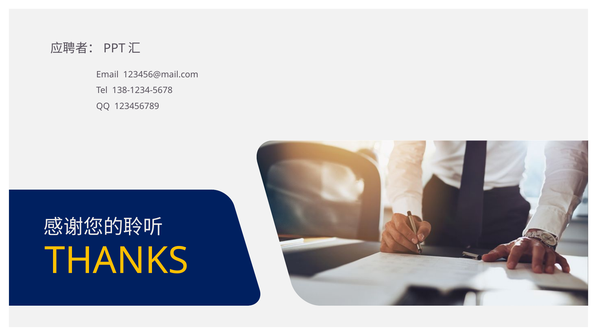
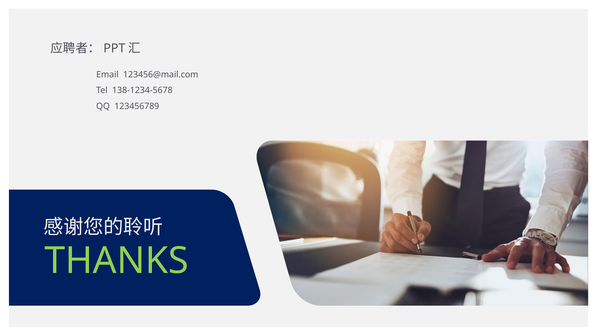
THANKS colour: yellow -> light green (117, 261)
